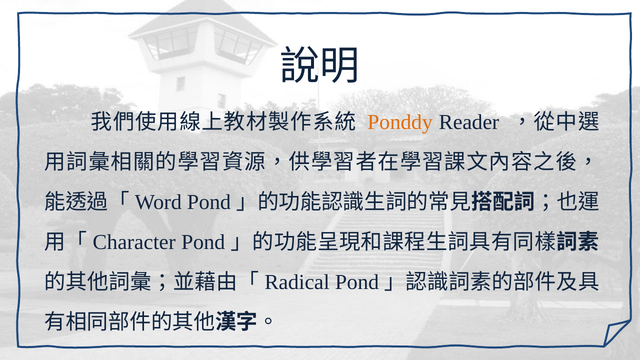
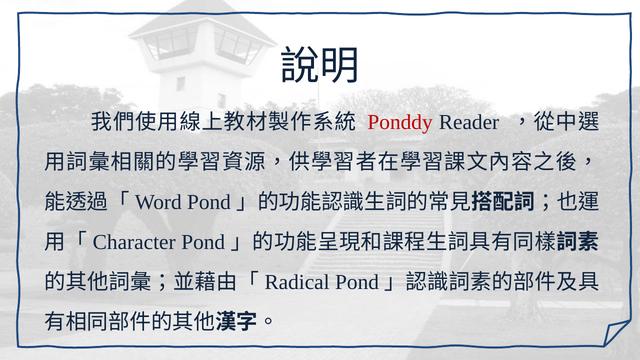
Ponddy colour: orange -> red (400, 122)
